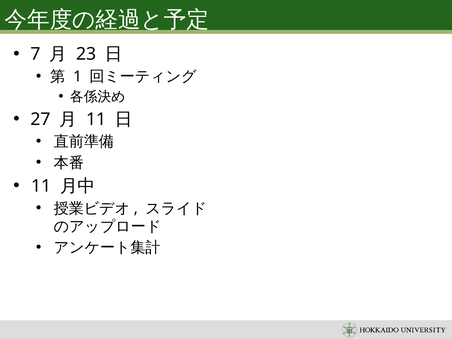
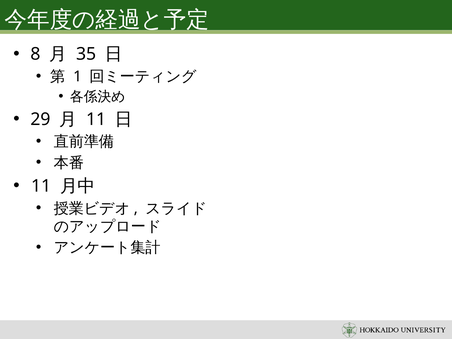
7: 7 -> 8 (35, 54)
23: 23 -> 35 (86, 54)
27: 27 -> 29 (40, 119)
